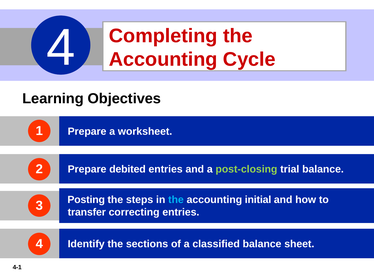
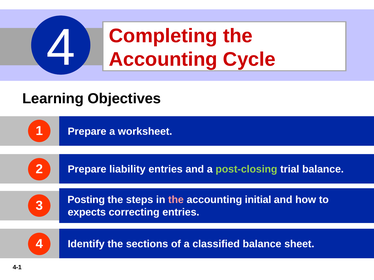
debited: debited -> liability (127, 169)
the colour: light blue -> pink (176, 200)
transfer: transfer -> expects (87, 213)
